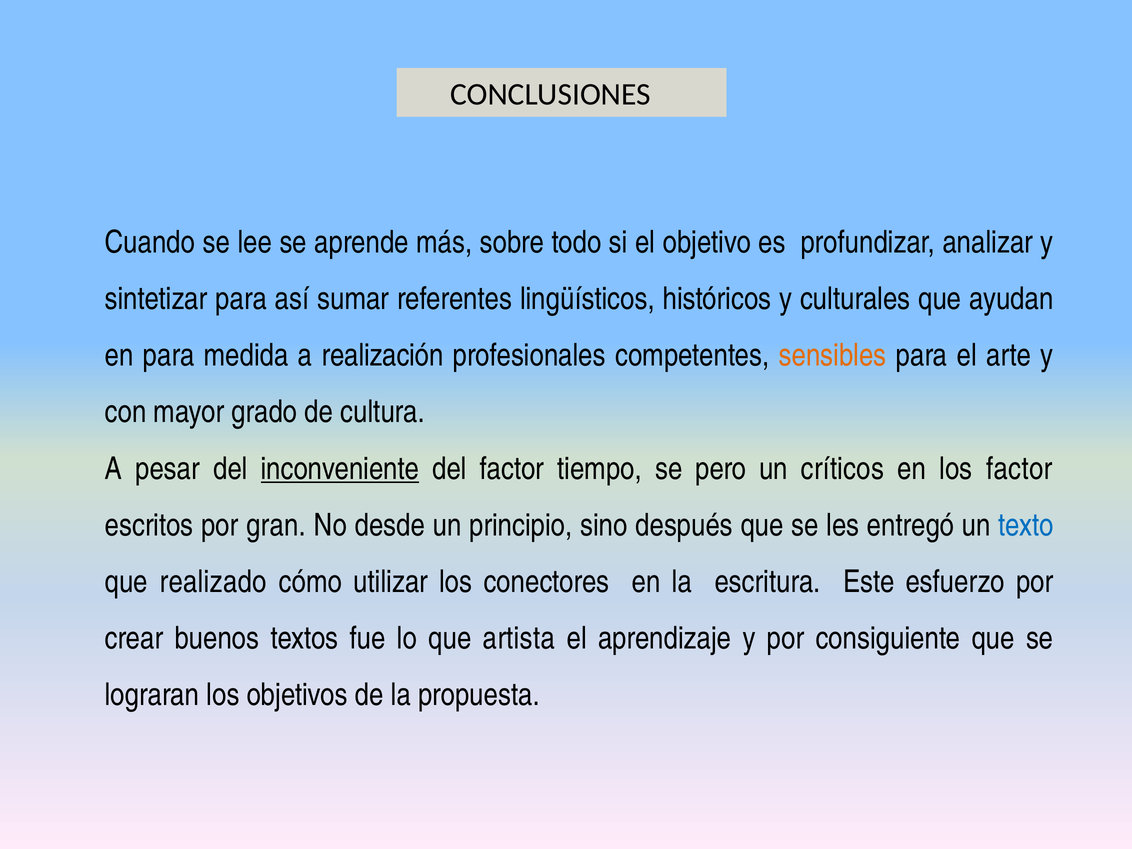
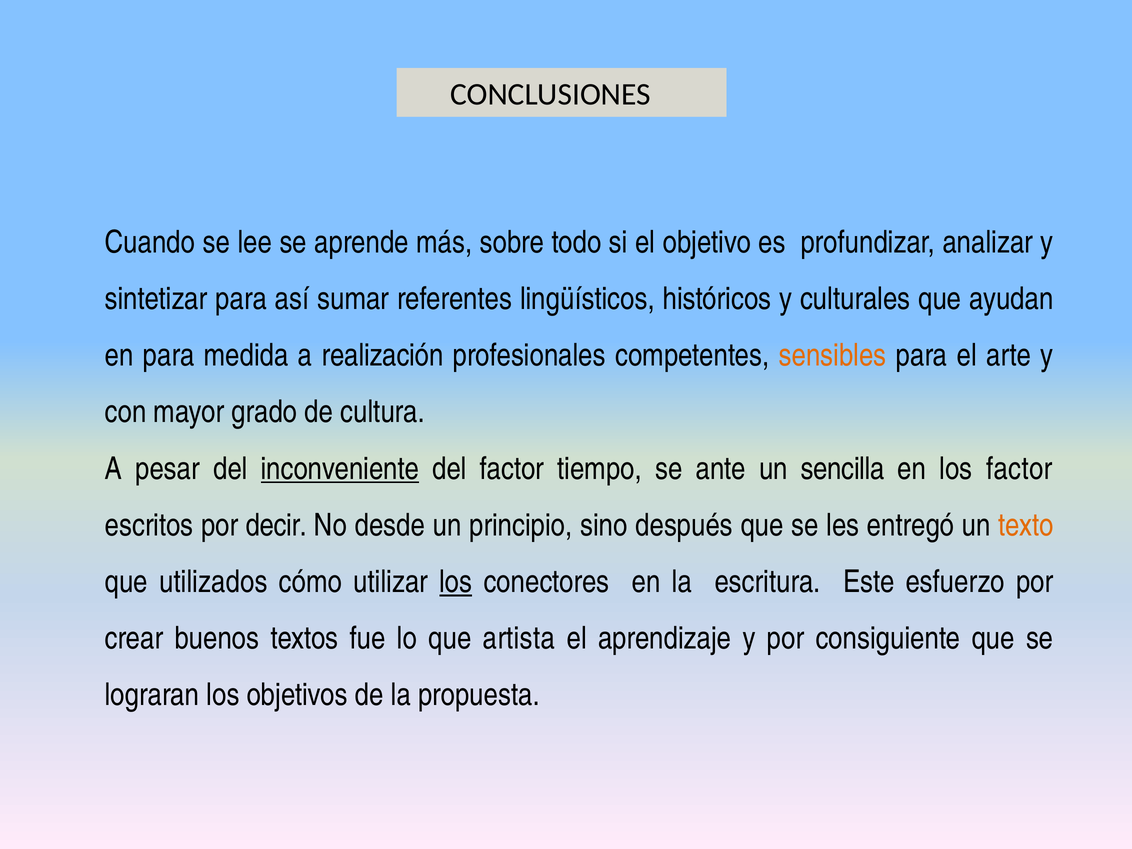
pero: pero -> ante (721, 469)
críticos: críticos -> sencilla (843, 469)
gran: gran -> decir (276, 525)
texto colour: blue -> orange (1026, 525)
realizado: realizado -> utilizados (213, 582)
los underline: none -> present (456, 582)
